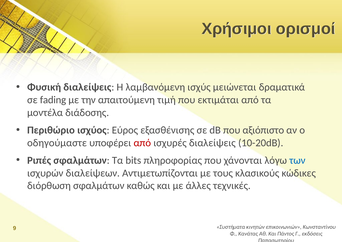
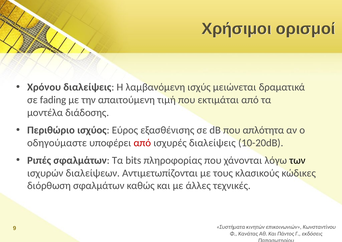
Φυσική: Φυσική -> Χρόνου (44, 87)
αξιόπιστο: αξιόπιστο -> απλότητα (263, 130)
των colour: blue -> black (297, 160)
